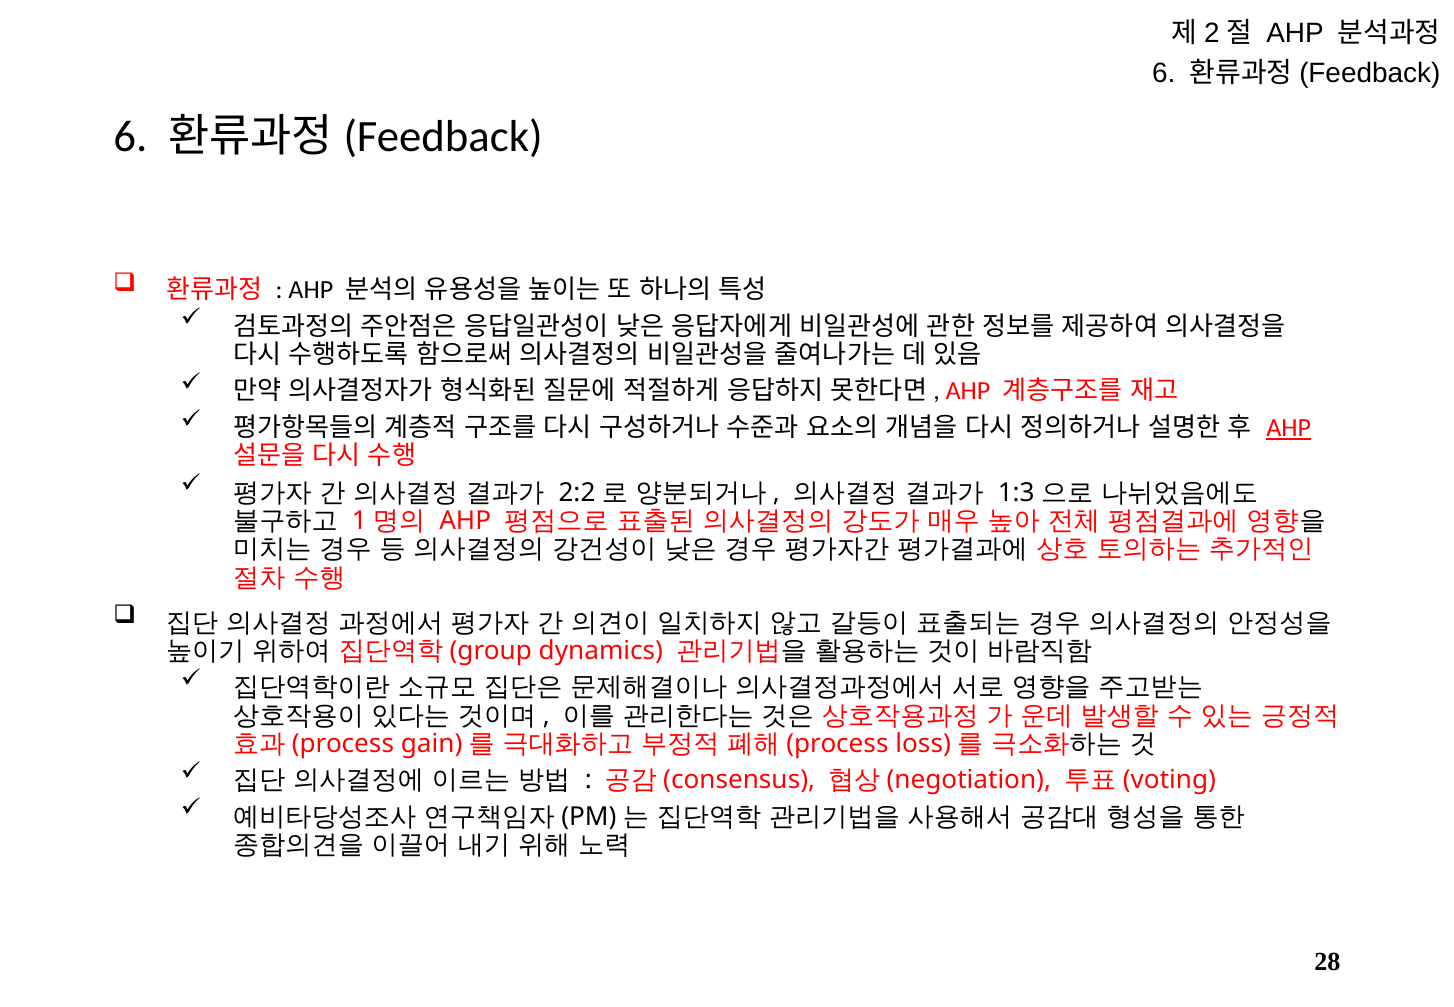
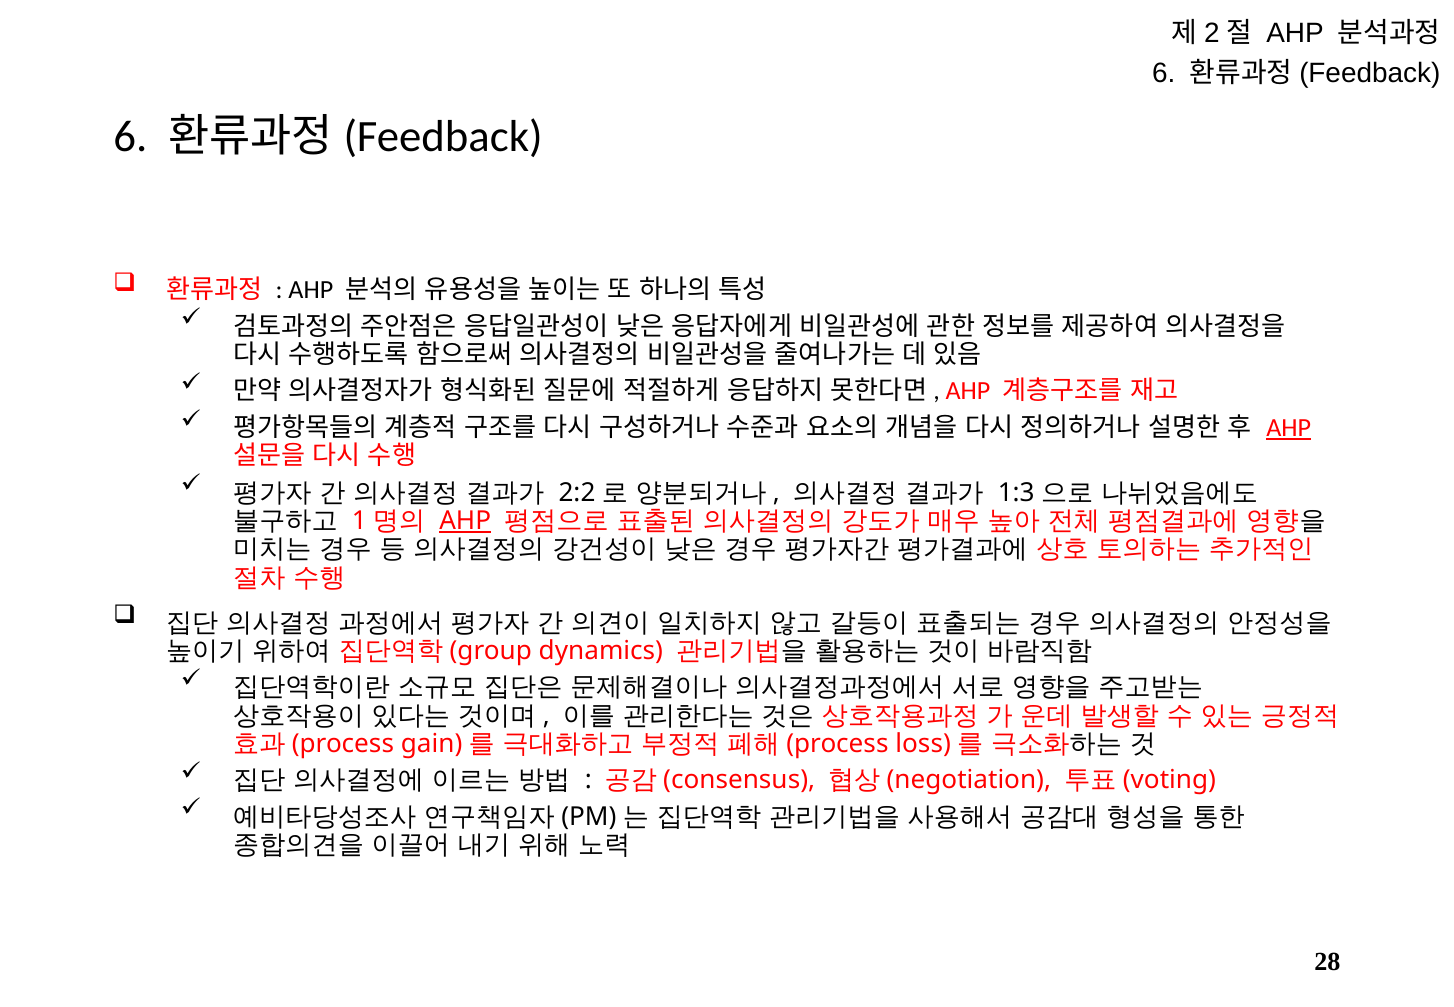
AHP underline: none -> present (465, 521)
